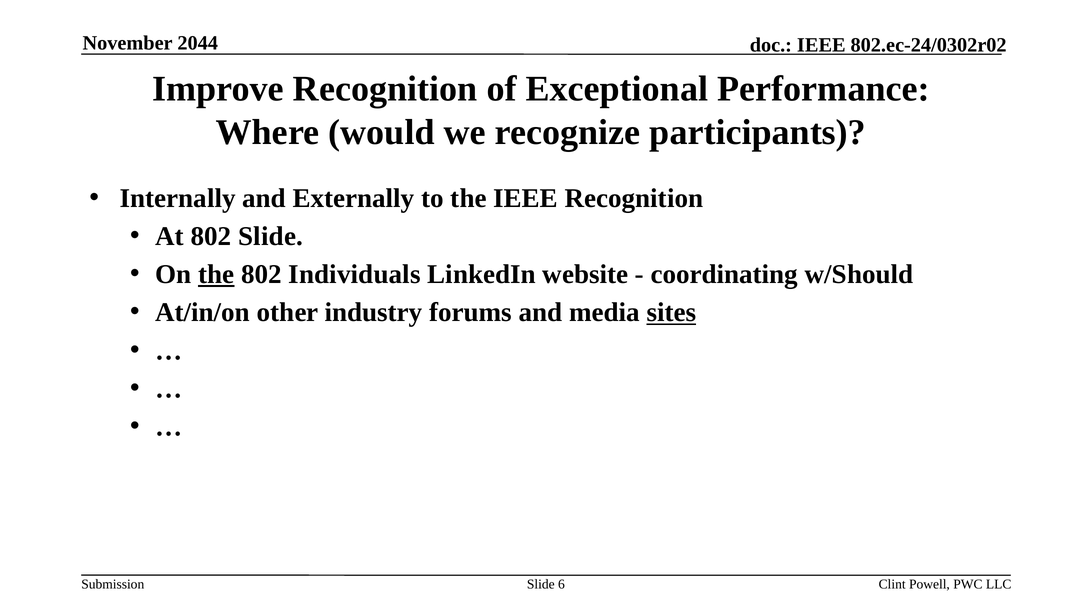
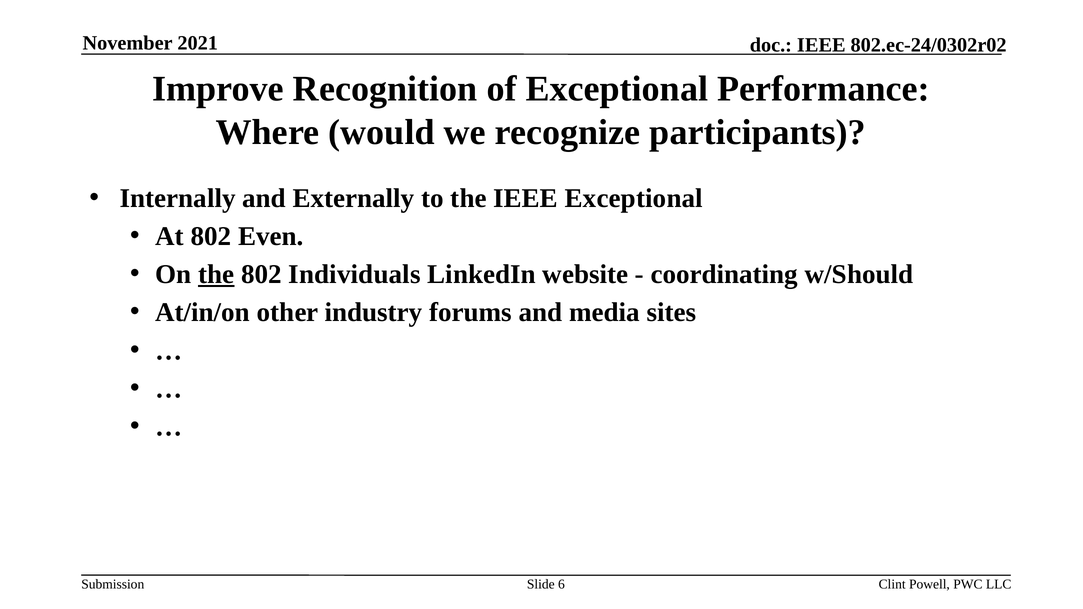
2044: 2044 -> 2021 (198, 43)
IEEE Recognition: Recognition -> Exceptional (634, 198)
802 Slide: Slide -> Even (271, 236)
sites underline: present -> none (671, 313)
